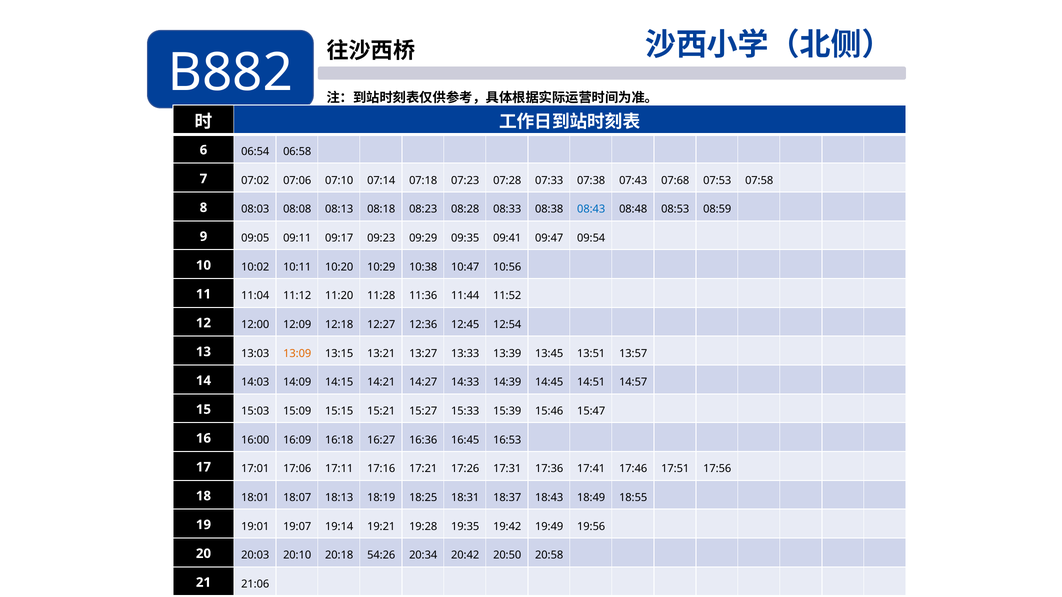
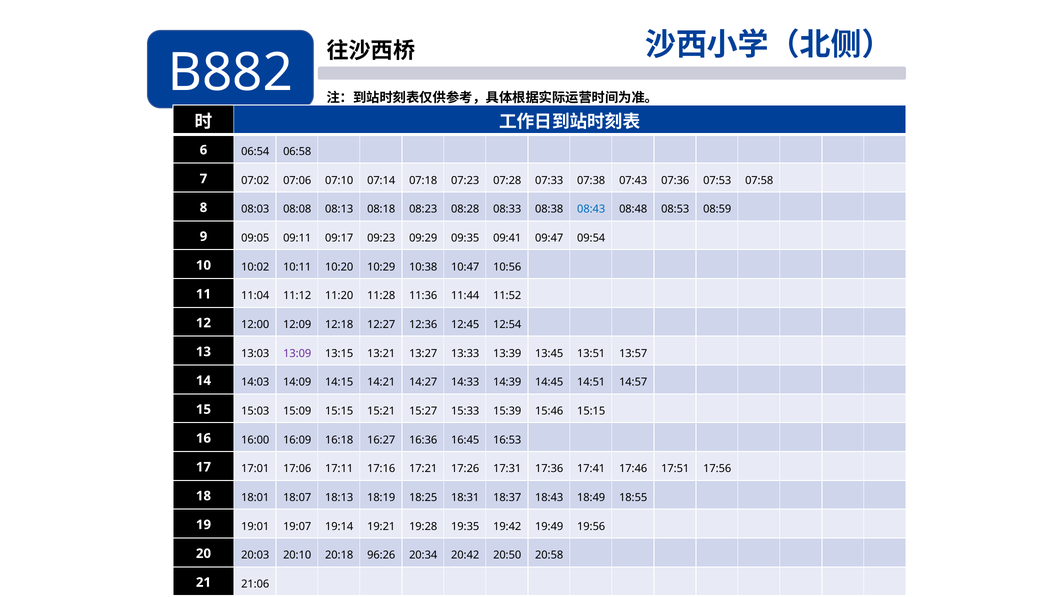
07:68: 07:68 -> 07:36 (675, 181)
13:09 colour: orange -> purple (297, 354)
15:46 15:47: 15:47 -> 15:15 (591, 411)
54:26: 54:26 -> 96:26 (381, 556)
